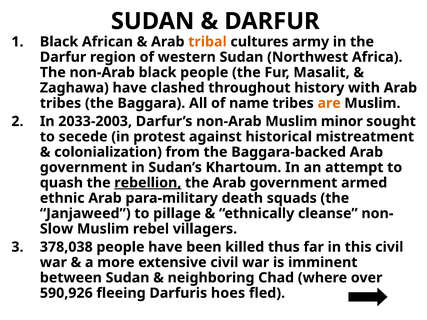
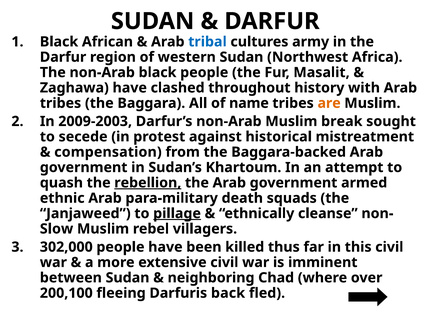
tribal colour: orange -> blue (207, 42)
2033-2003: 2033-2003 -> 2009-2003 (95, 121)
minor: minor -> break (342, 121)
colonialization: colonialization -> compensation (108, 152)
pillage underline: none -> present (177, 214)
378,038: 378,038 -> 302,000 (66, 247)
590,926: 590,926 -> 200,100 (66, 293)
hoes: hoes -> back (228, 293)
